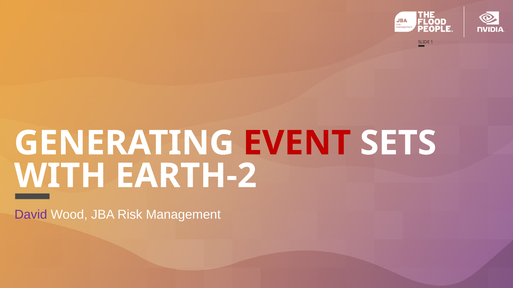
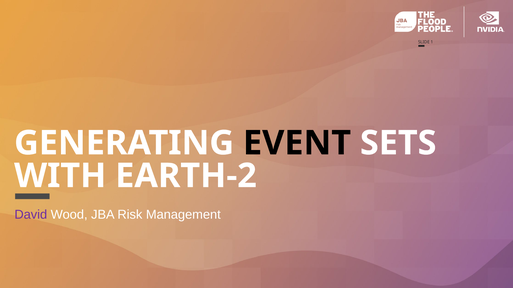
EVENT colour: red -> black (297, 143)
